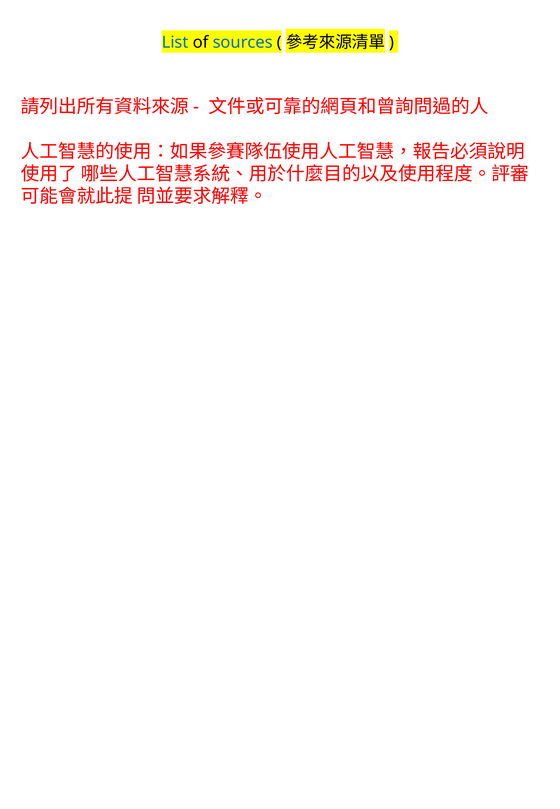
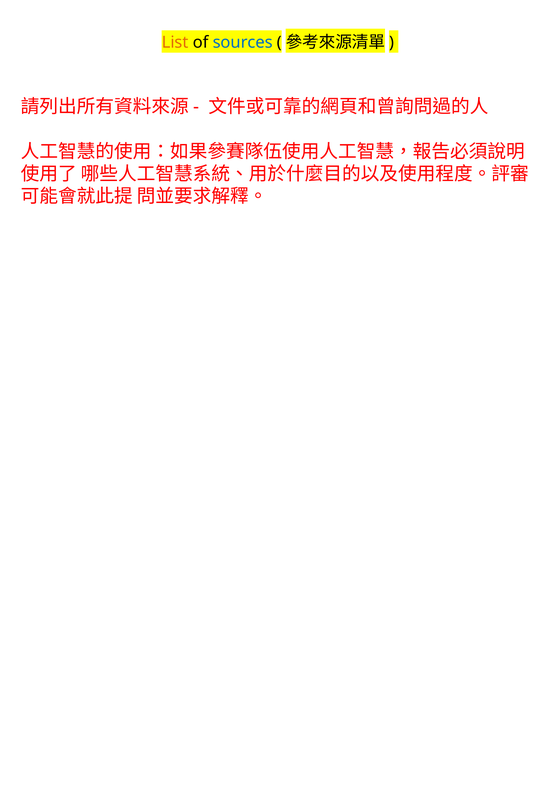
List colour: blue -> orange (175, 42)
